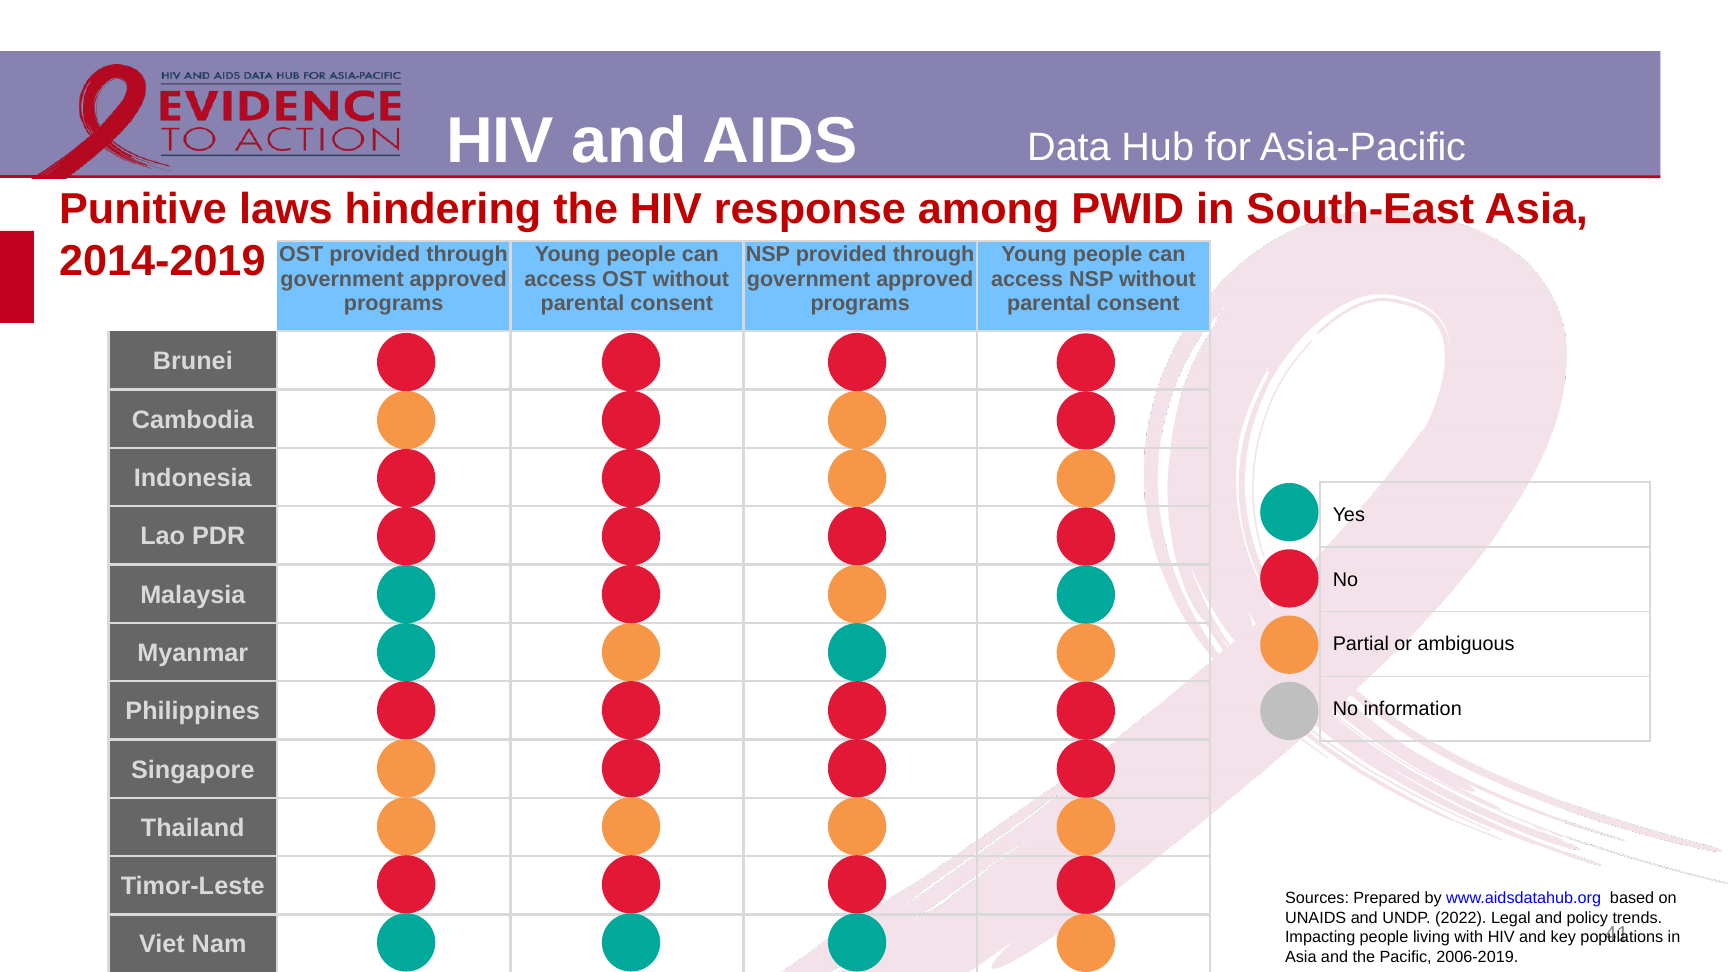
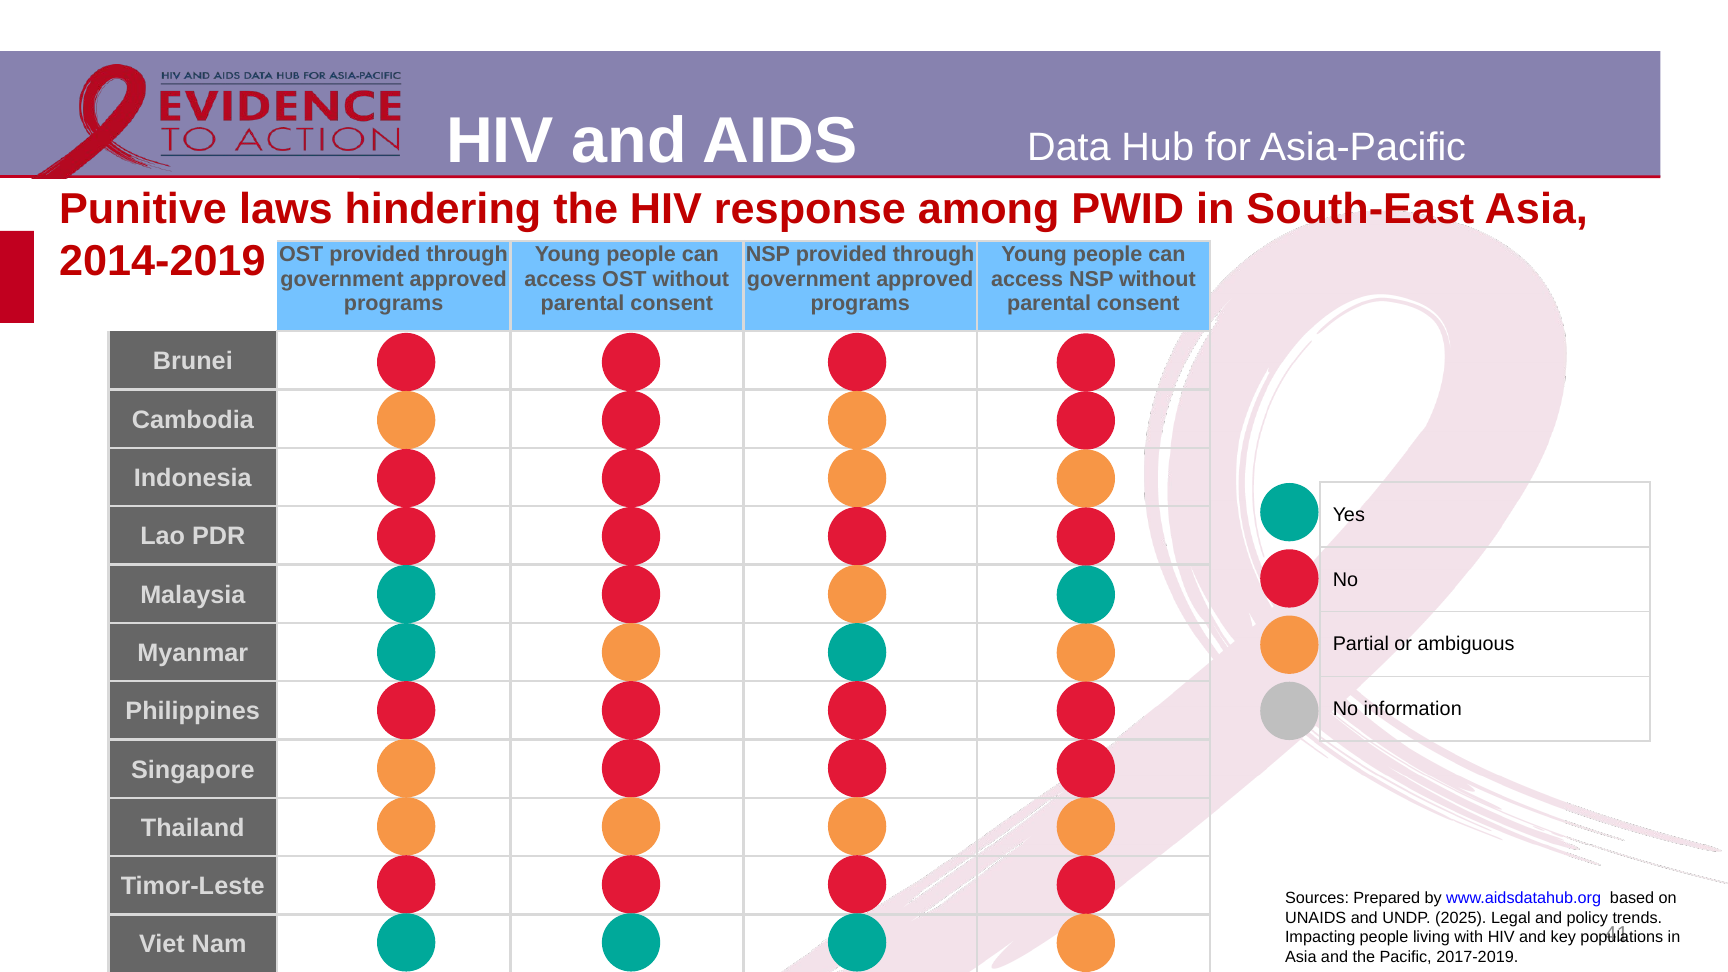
2022: 2022 -> 2025 (1461, 918)
2006-2019: 2006-2019 -> 2017-2019 (1477, 957)
